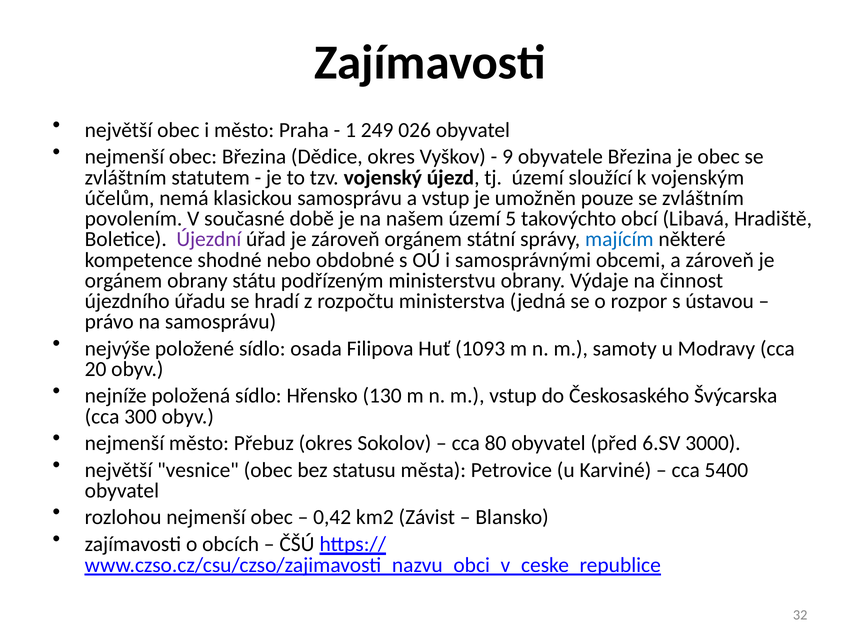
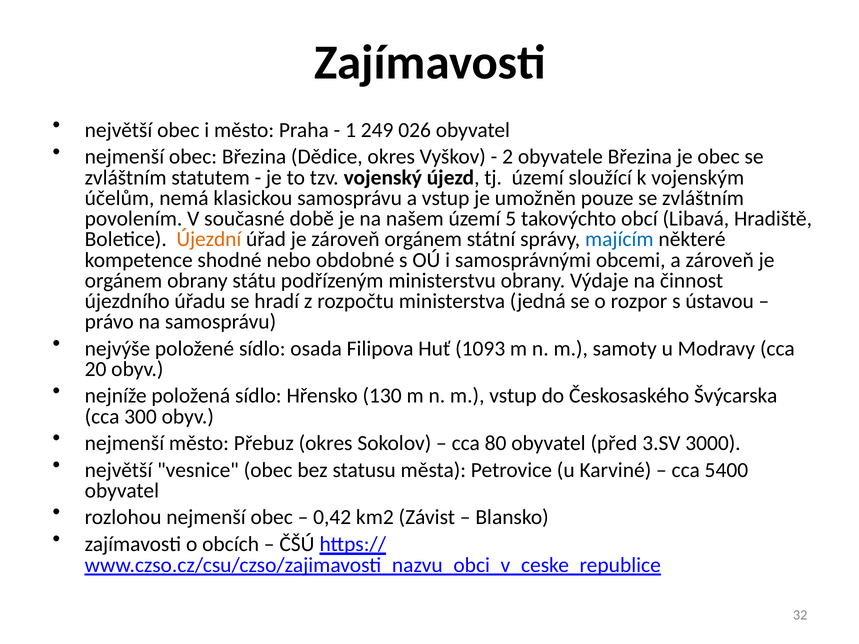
9: 9 -> 2 (508, 157)
Újezdní colour: purple -> orange (209, 239)
6.SV: 6.SV -> 3.SV (661, 443)
